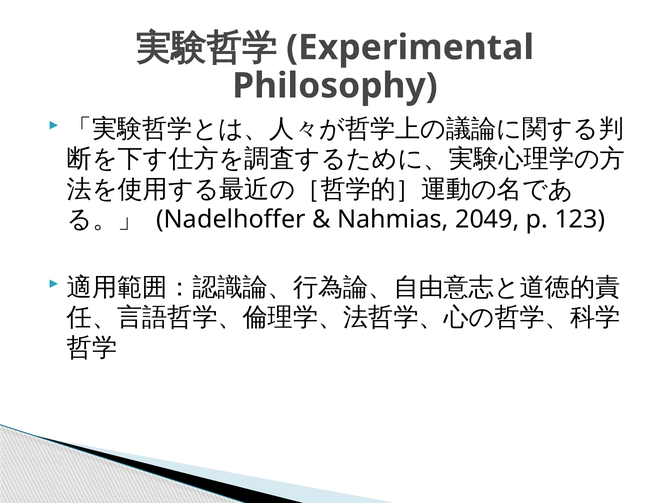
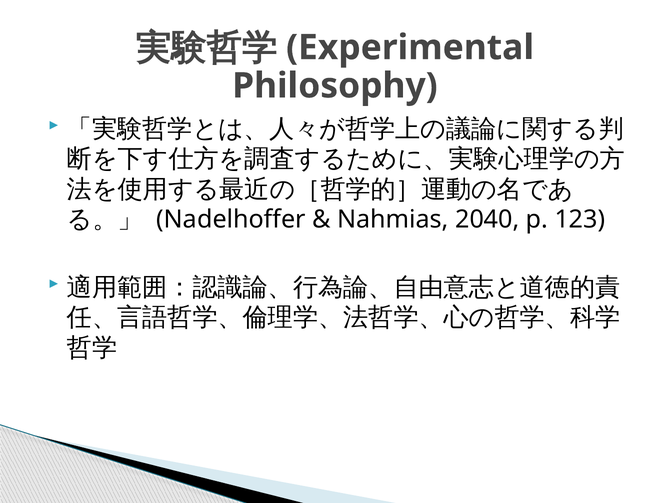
2049: 2049 -> 2040 (487, 219)
